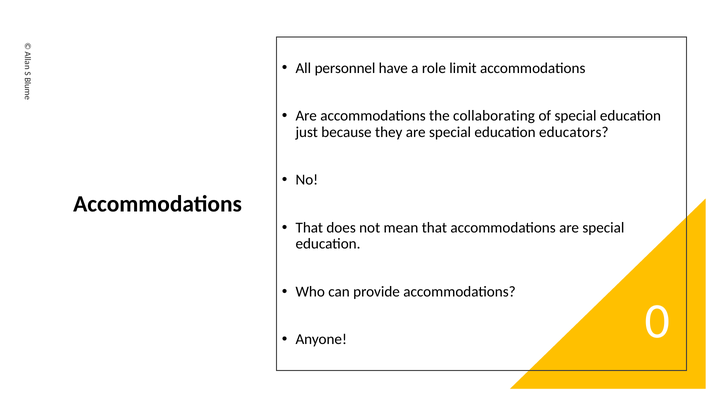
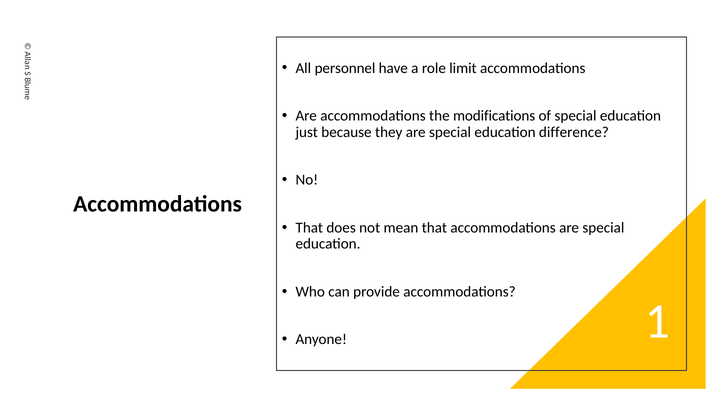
collaborating: collaborating -> modifications (494, 116)
educators: educators -> difference (574, 132)
0: 0 -> 1 (657, 321)
